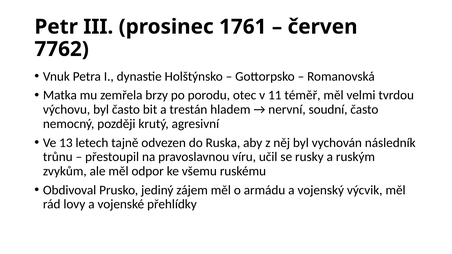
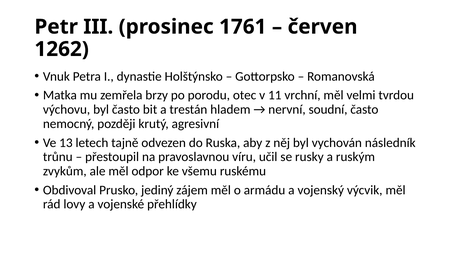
7762: 7762 -> 1262 (62, 49)
téměř: téměř -> vrchní (303, 95)
